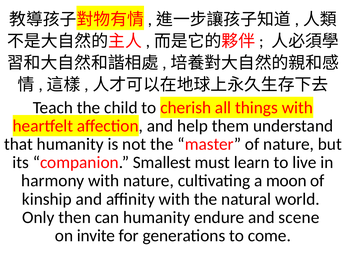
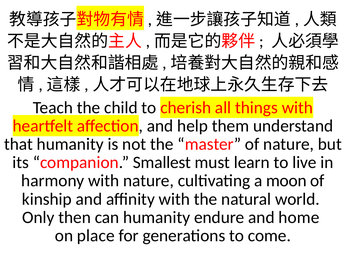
scene: scene -> home (299, 217)
invite: invite -> place (96, 235)
